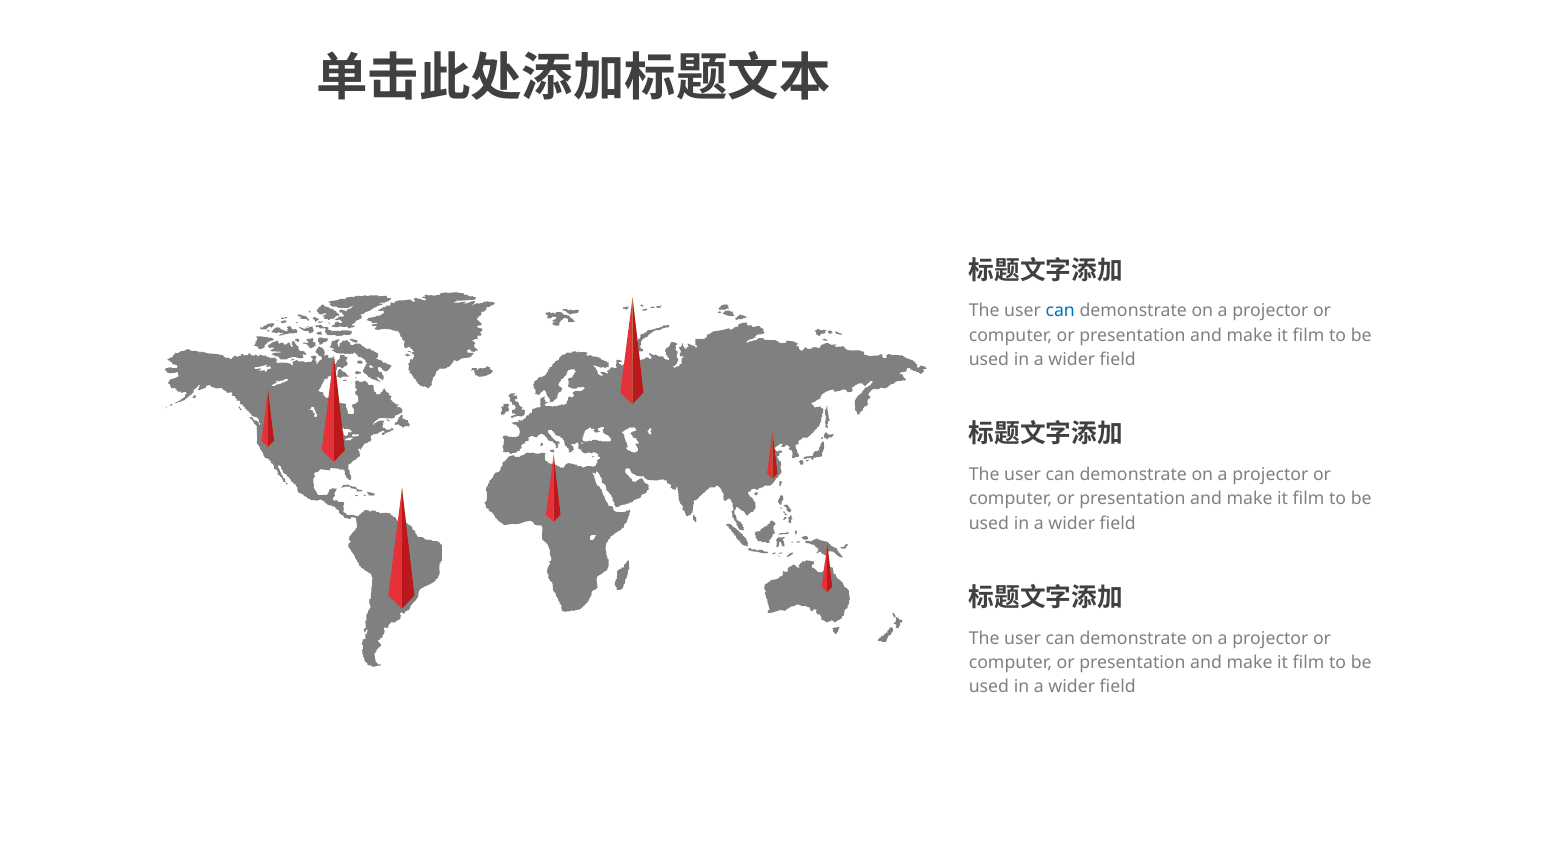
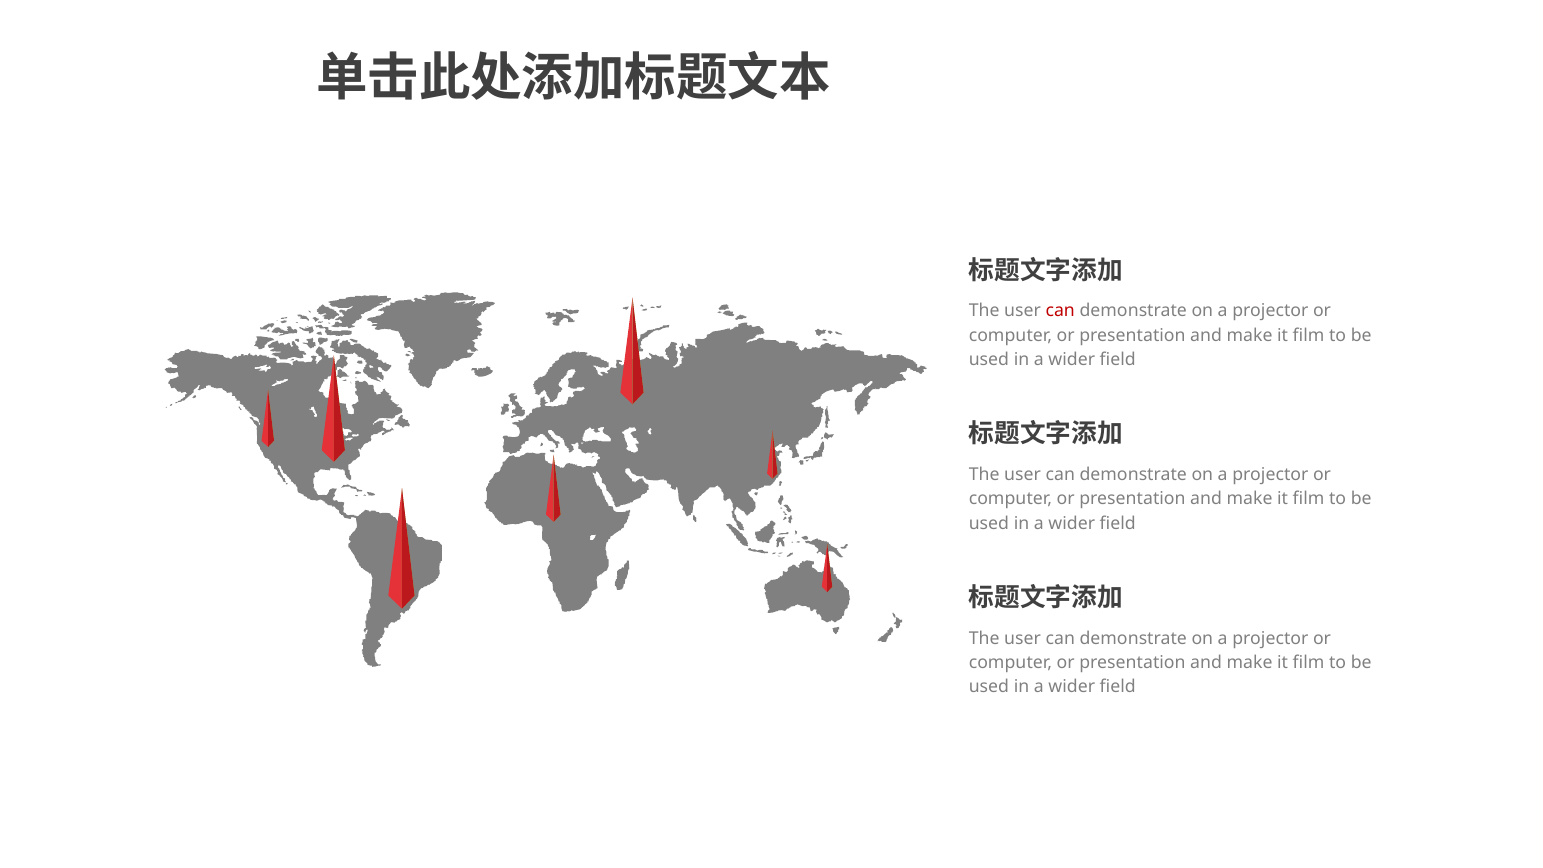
can colour: blue -> red (1060, 311)
